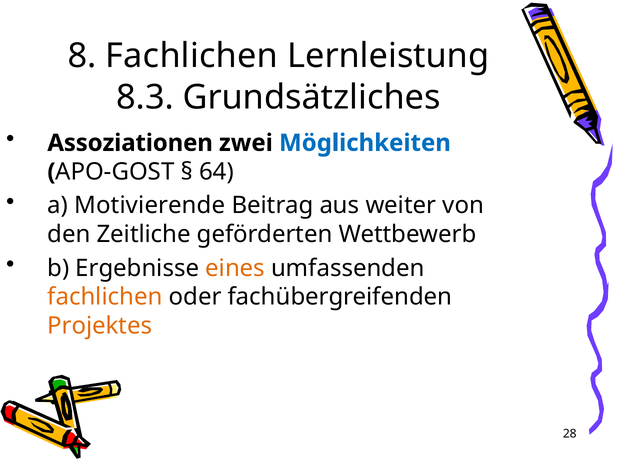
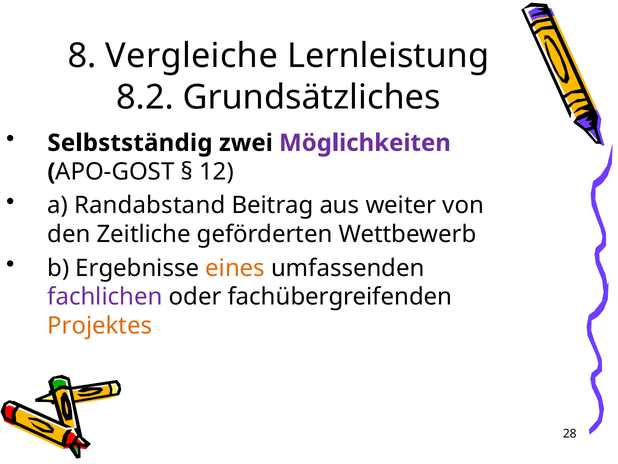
8 Fachlichen: Fachlichen -> Vergleiche (192, 56)
8.3: 8.3 -> 8.2 (145, 97)
Assoziationen: Assoziationen -> Selbstständig (130, 143)
Möglichkeiten colour: blue -> purple (365, 143)
64: 64 -> 12 (217, 172)
Motivierende: Motivierende -> Randabstand (150, 205)
fachlichen colour: orange -> purple (105, 297)
